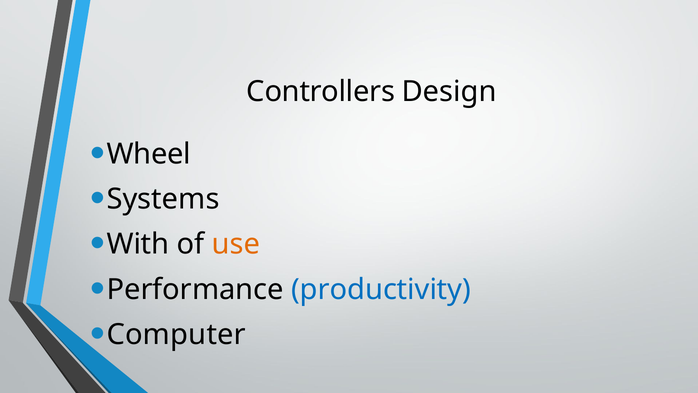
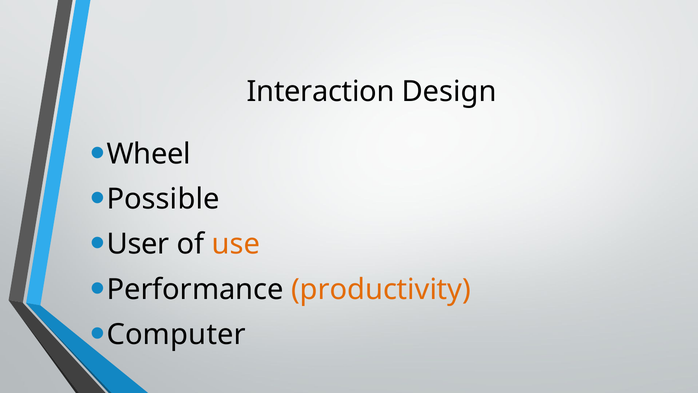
Controllers: Controllers -> Interaction (321, 91)
Systems: Systems -> Possible (163, 199)
With: With -> User (138, 244)
productivity colour: blue -> orange (381, 289)
